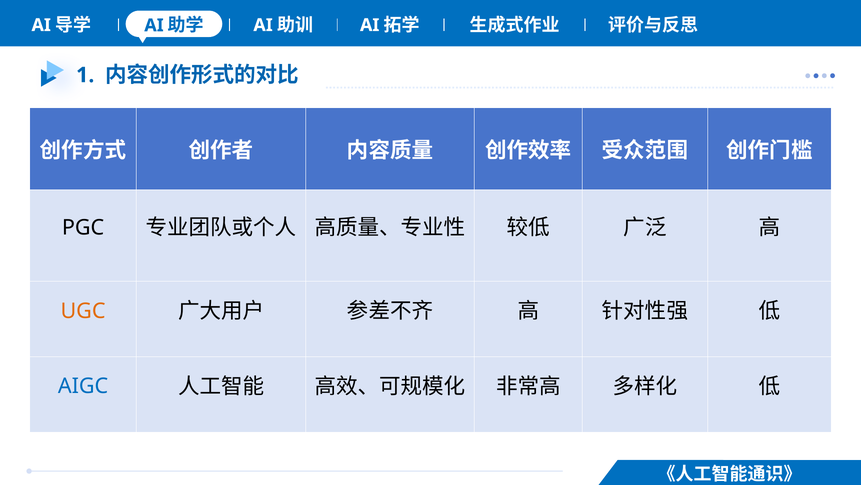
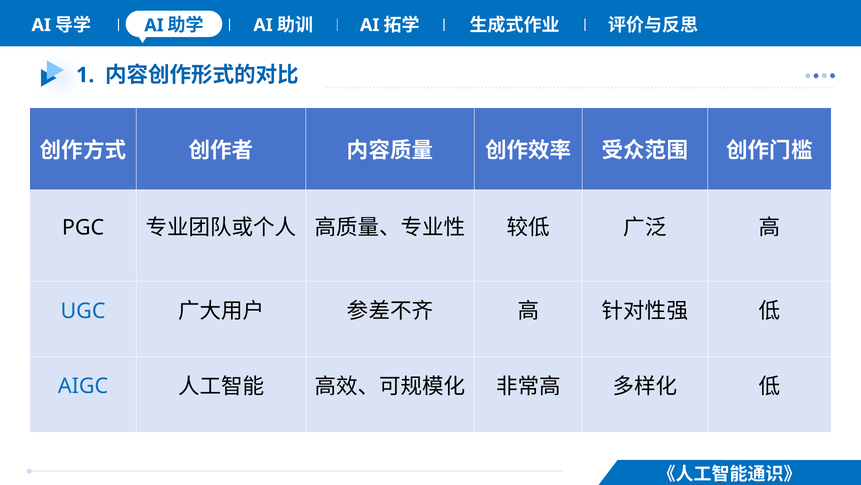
UGC colour: orange -> blue (83, 311)
